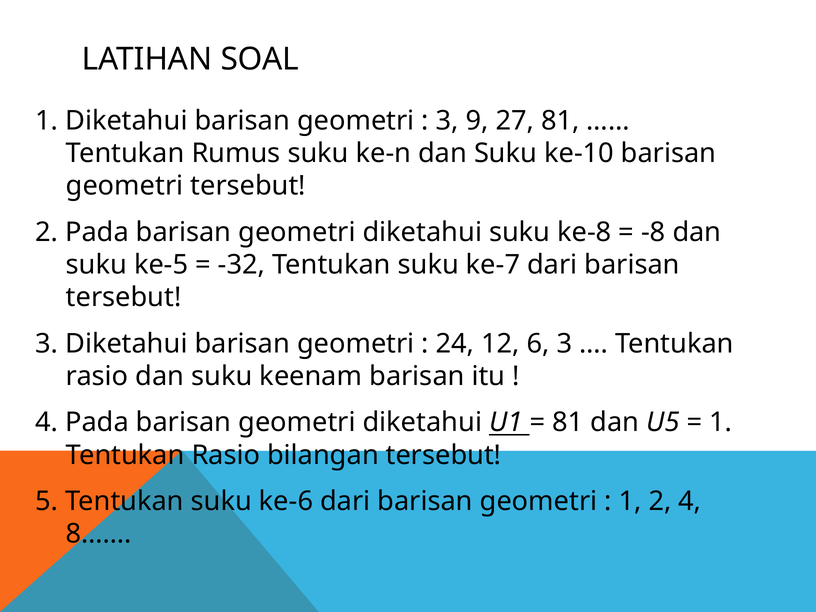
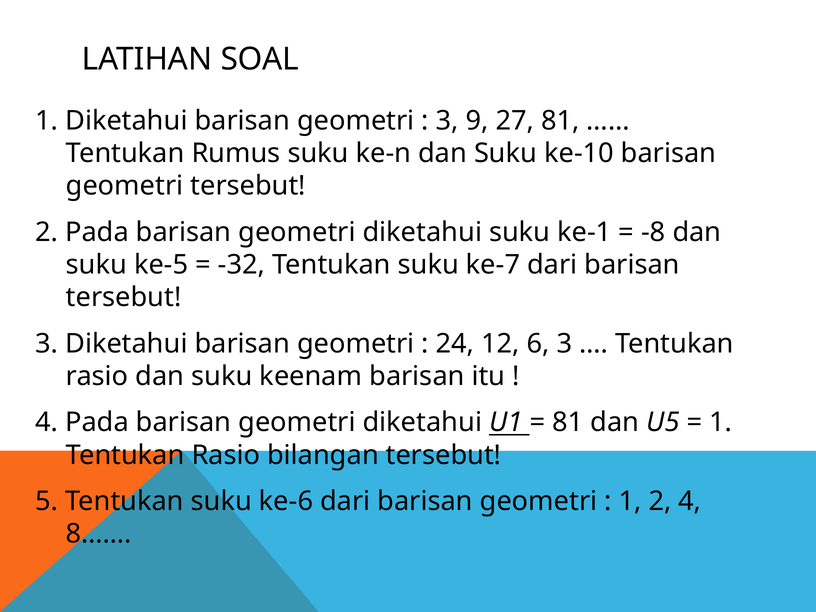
ke-8: ke-8 -> ke-1 (584, 232)
